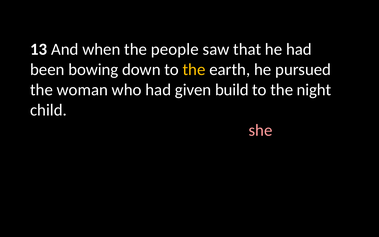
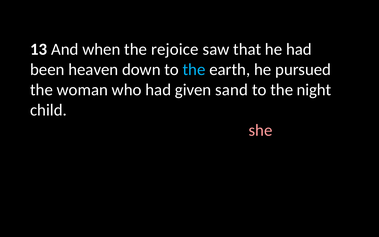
people: people -> rejoice (175, 49)
been bowing: bowing -> heaven (93, 70)
the colour: yellow -> light blue (194, 70)
build: build -> sand (232, 90)
